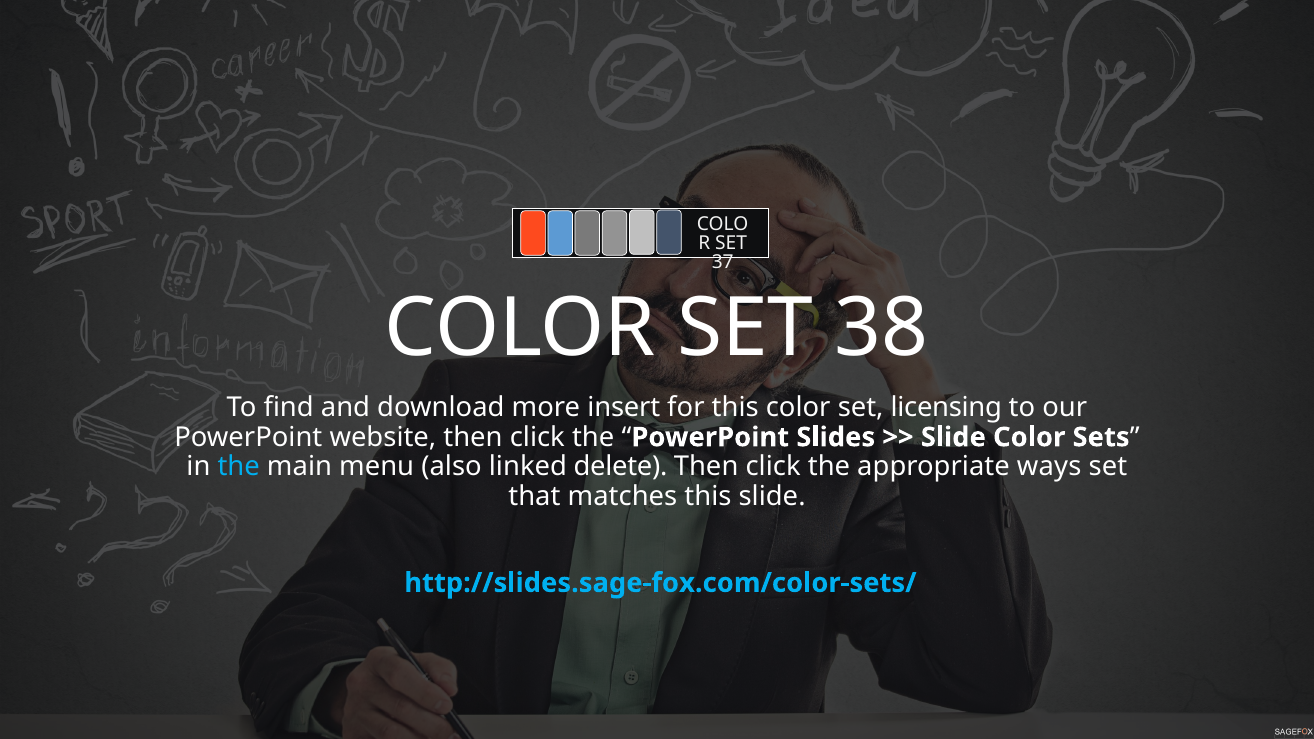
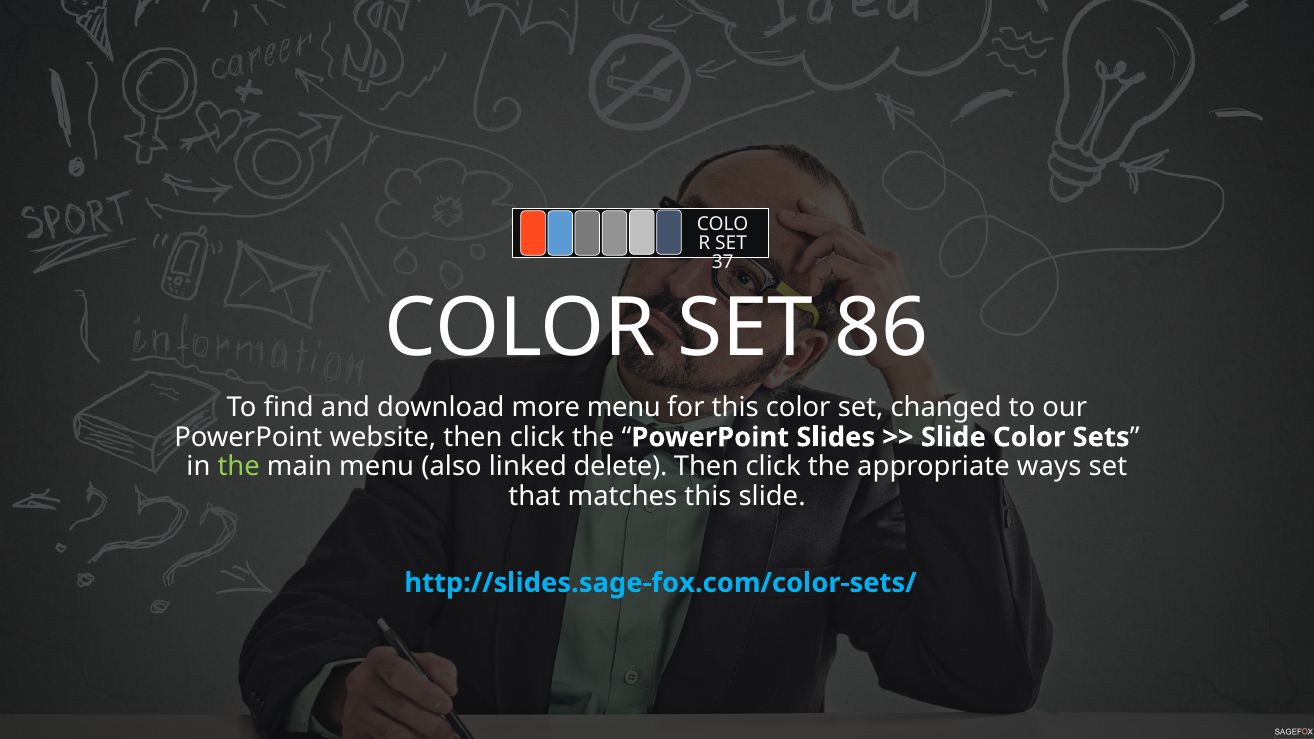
38: 38 -> 86 (882, 328)
more insert: insert -> menu (624, 408)
licensing: licensing -> changed (946, 408)
the colour: light blue -> light green (239, 467)
